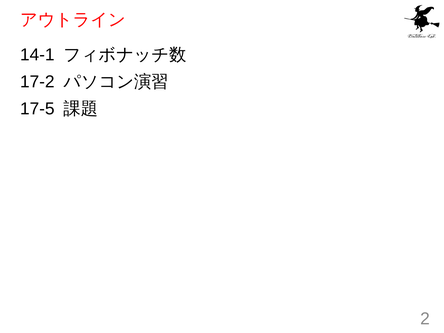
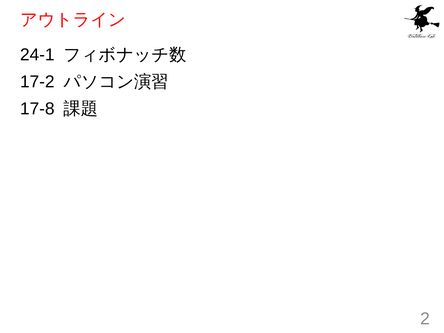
14-1: 14-1 -> 24-1 (37, 55)
17-5: 17-5 -> 17-8 (37, 109)
